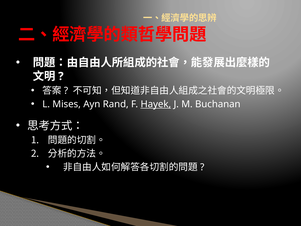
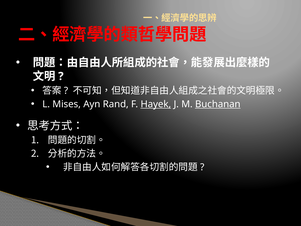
Buchanan underline: none -> present (218, 104)
